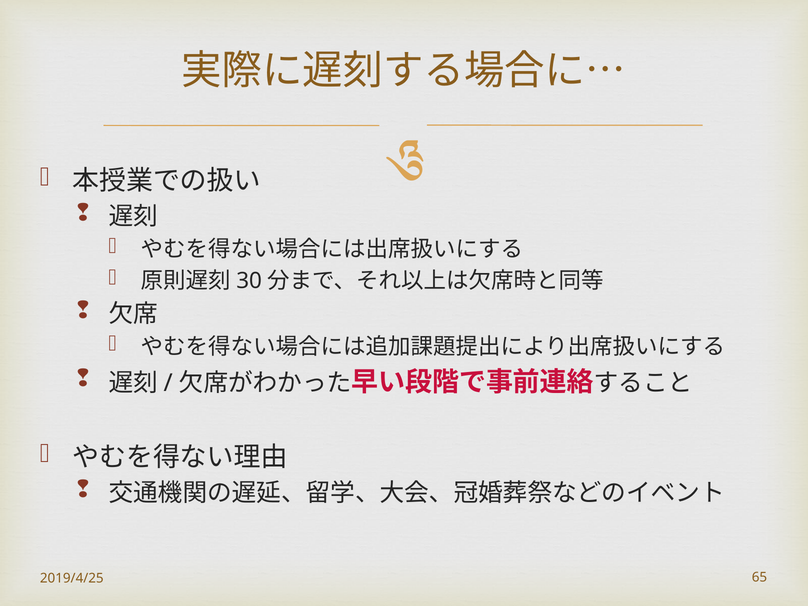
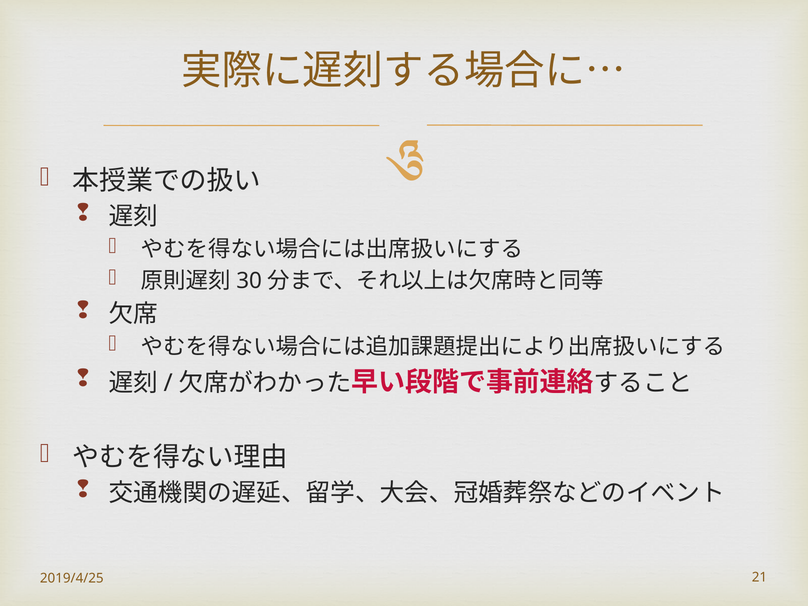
65: 65 -> 21 (759, 577)
